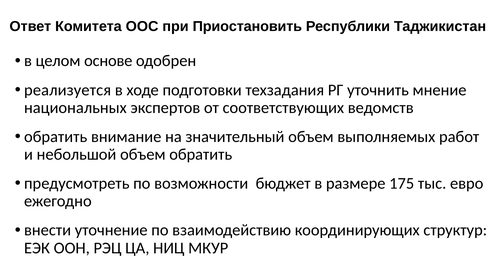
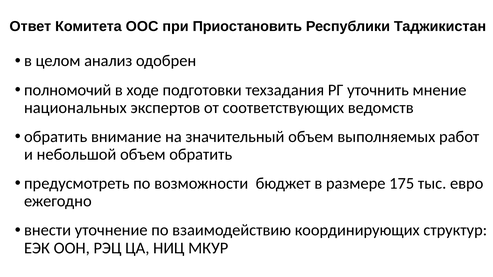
основе: основе -> анализ (108, 61)
реализуется: реализуется -> полномочий (68, 90)
